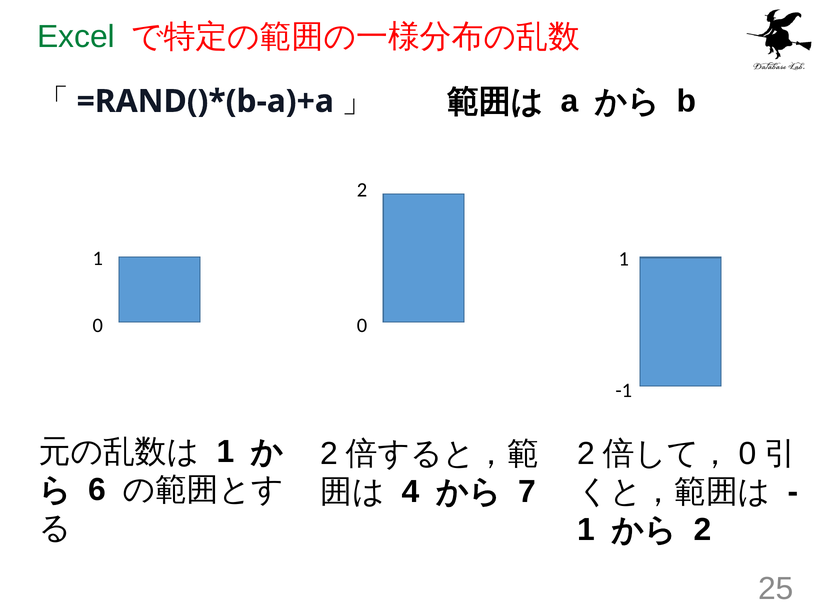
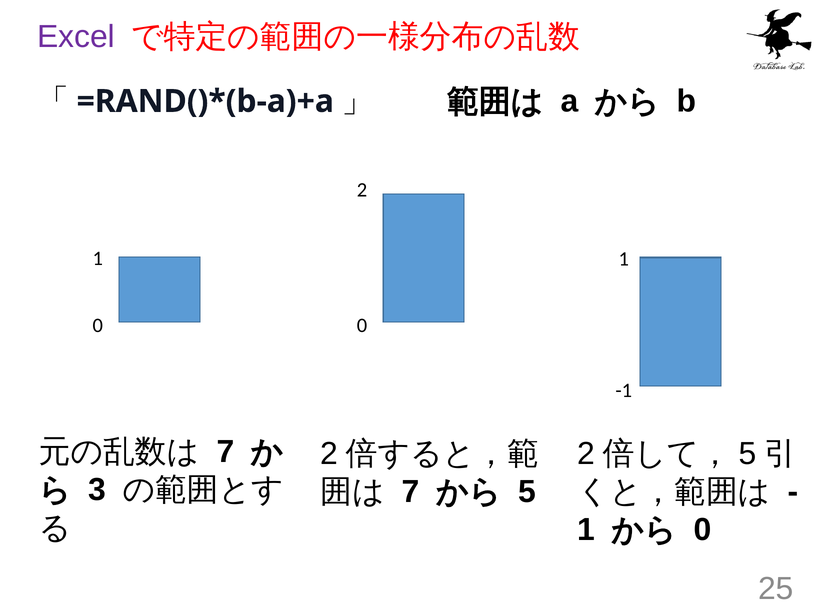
Excel colour: green -> purple (76, 37)
0: 0 -> 5 (748, 453)
1: 1 -> 7 (225, 452)
6: 6 -> 3 (97, 490)
4: 4 -> 7 (411, 492)
7: 7 -> 5 (527, 492)
2: 2 -> 0 (703, 530)
